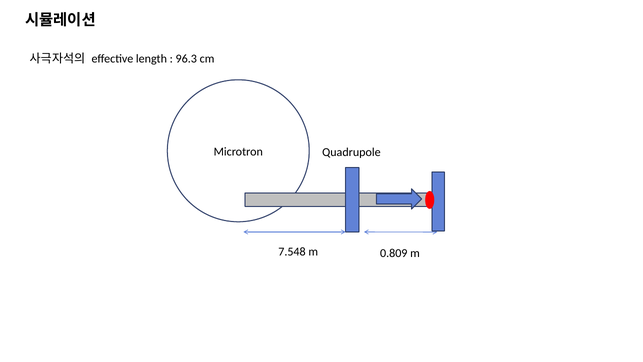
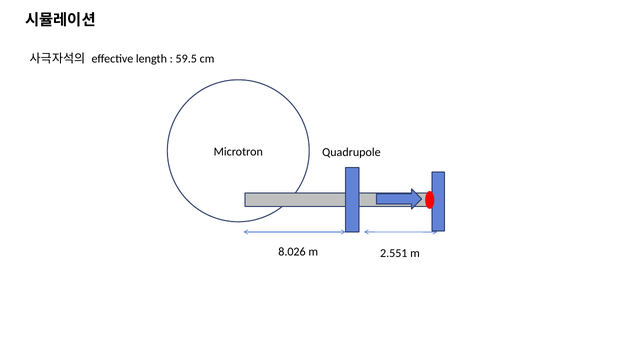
96.3: 96.3 -> 59.5 (186, 59)
7.548: 7.548 -> 8.026 (292, 252)
0.809: 0.809 -> 2.551 (394, 253)
